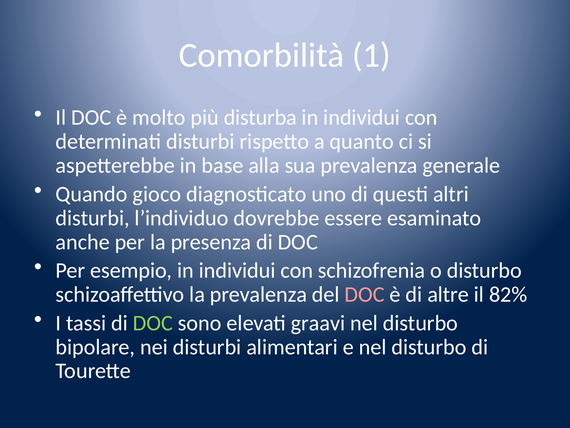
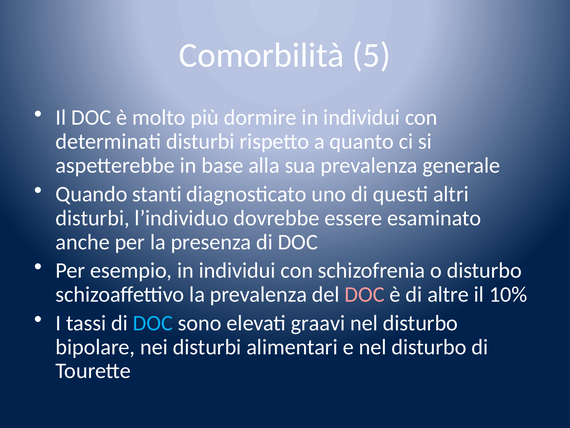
1: 1 -> 5 (371, 55)
disturba: disturba -> dormire (260, 117)
gioco: gioco -> stanti (157, 194)
82%: 82% -> 10% (508, 294)
DOC colour: light green -> light blue (153, 323)
